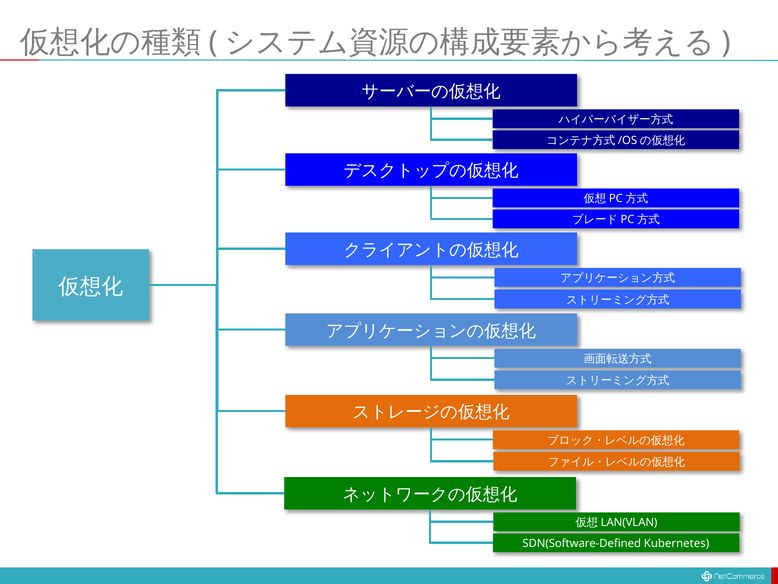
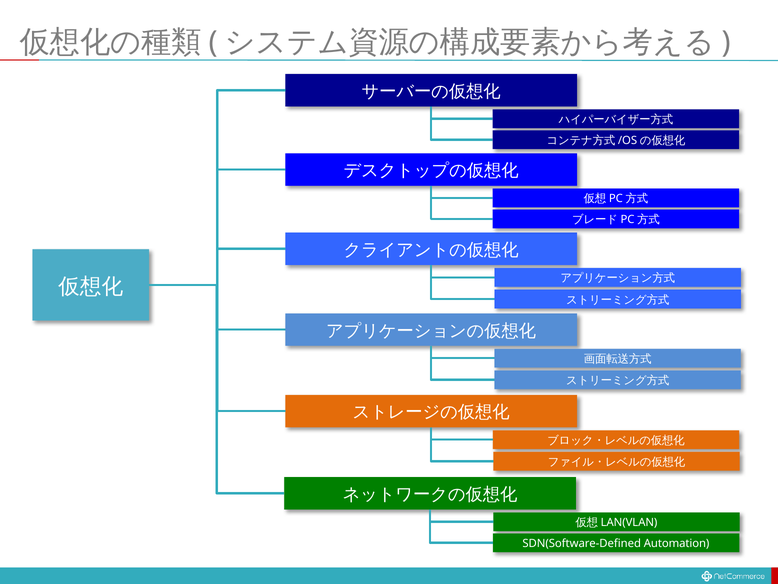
Kubernetes: Kubernetes -> Automation (677, 543)
